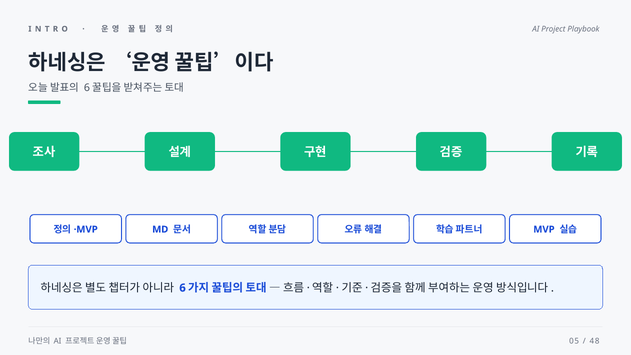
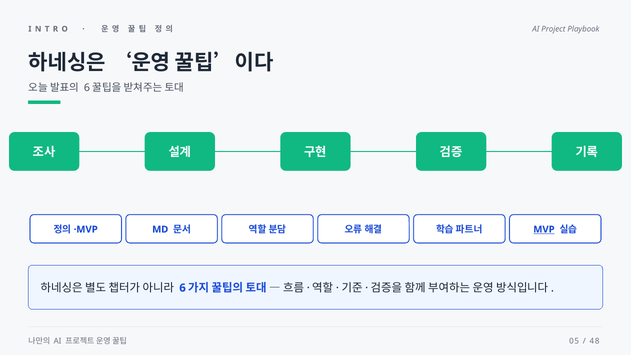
MVP underline: none -> present (544, 229)
